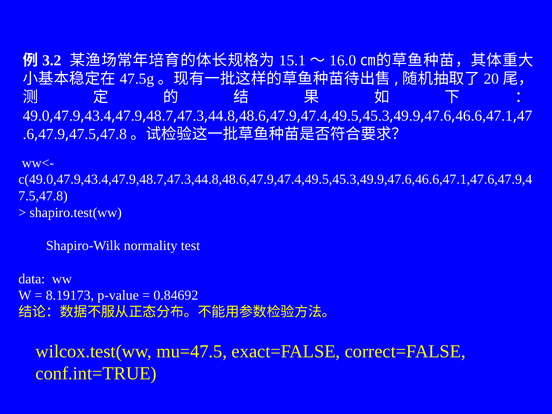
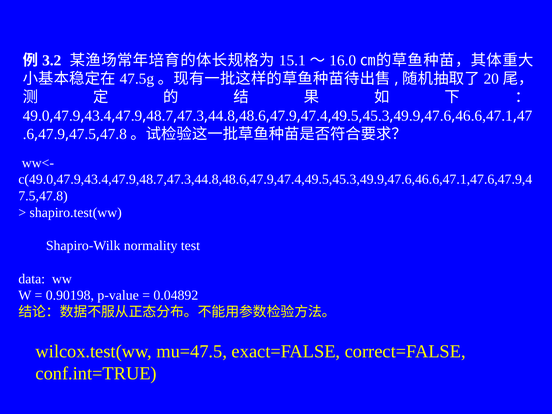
8.19173: 8.19173 -> 0.90198 (70, 295)
0.84692: 0.84692 -> 0.04892 (176, 295)
